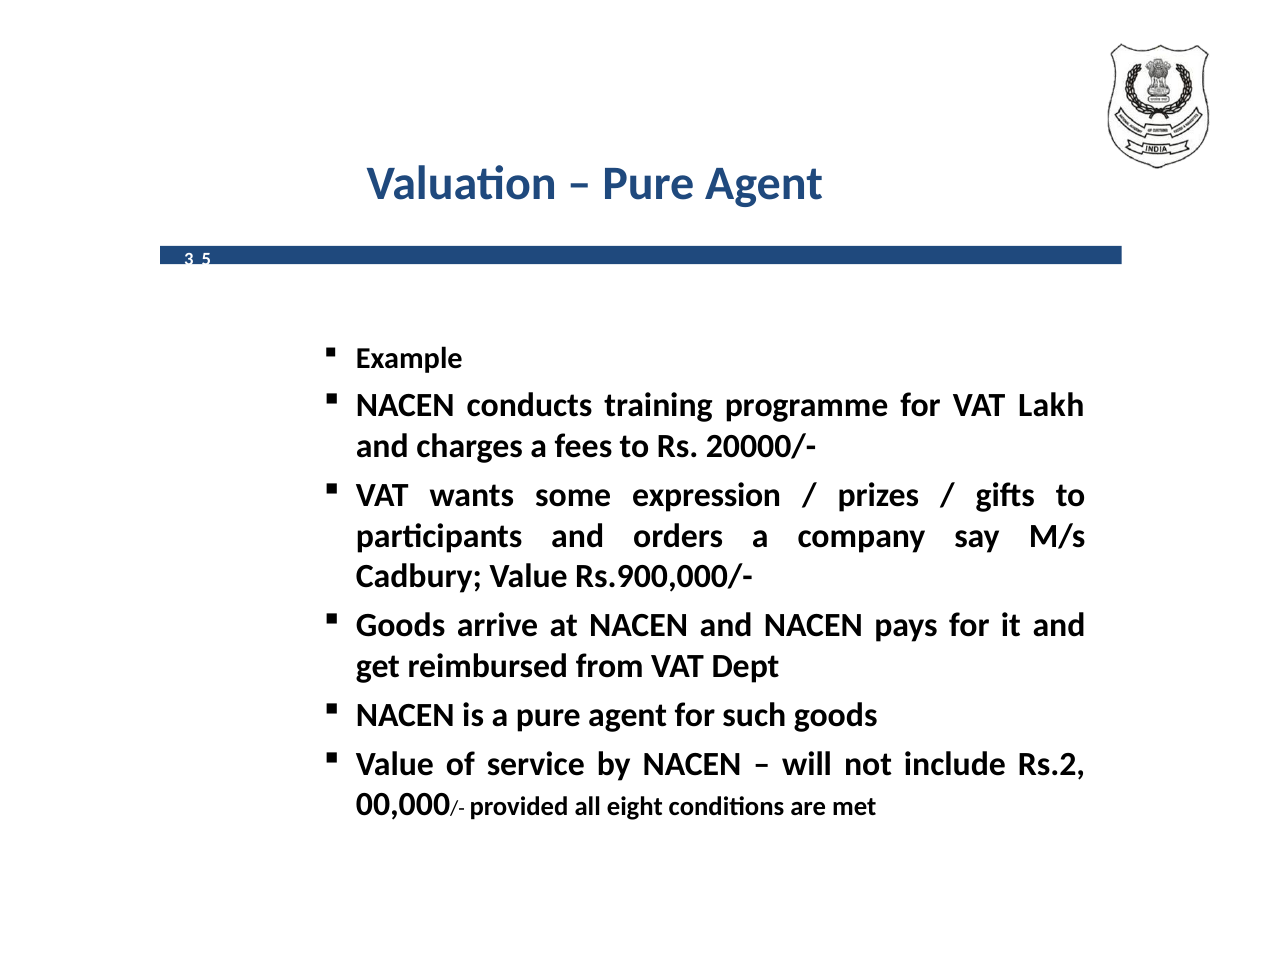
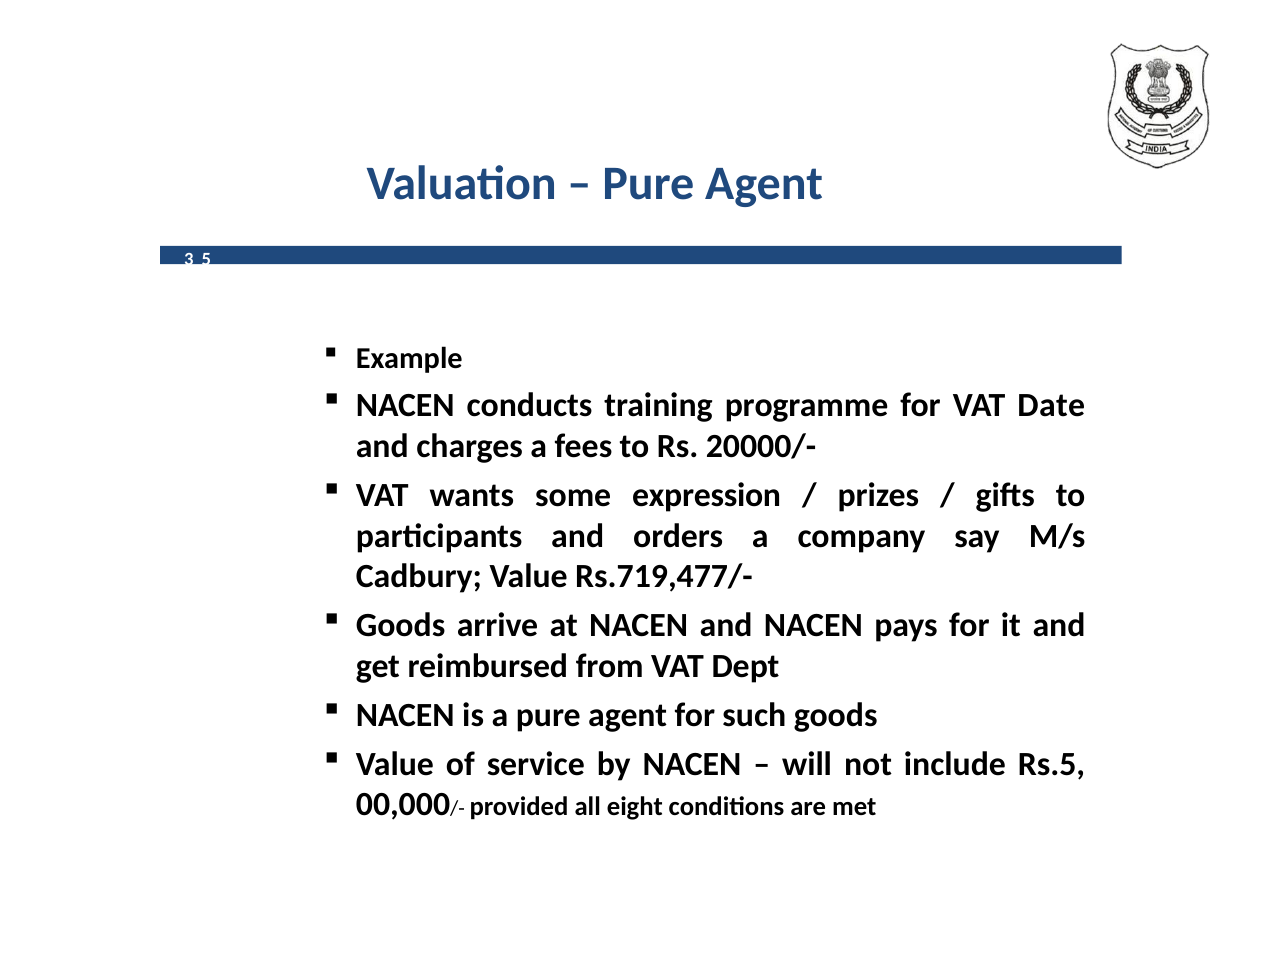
Lakh: Lakh -> Date (1051, 406)
Rs.900,000/-: Rs.900,000/- -> Rs.719,477/- (664, 577)
Rs.2: Rs.2 -> Rs.5 (1051, 765)
